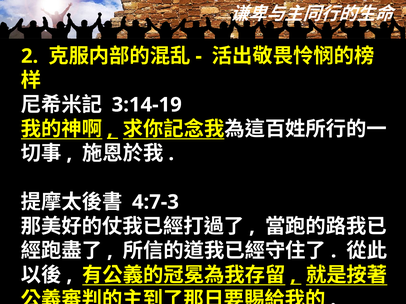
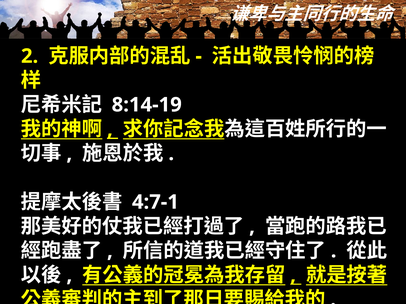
3:14-19: 3:14-19 -> 8:14-19 (147, 105)
4:7-3: 4:7-3 -> 4:7-1 (155, 202)
